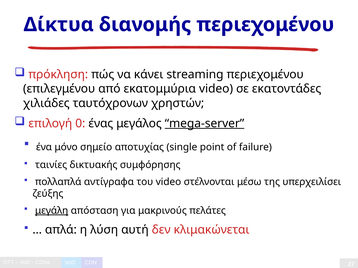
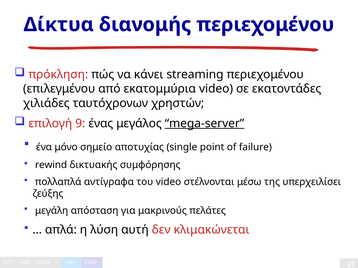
0: 0 -> 9 (80, 124)
ταινίες: ταινίες -> rewind (51, 165)
μεγάλη underline: present -> none (52, 211)
